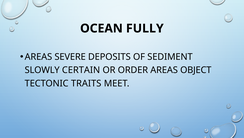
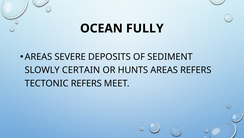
ORDER: ORDER -> HUNTS (133, 70)
AREAS OBJECT: OBJECT -> REFERS (196, 70)
TECTONIC TRAITS: TRAITS -> REFERS (86, 83)
